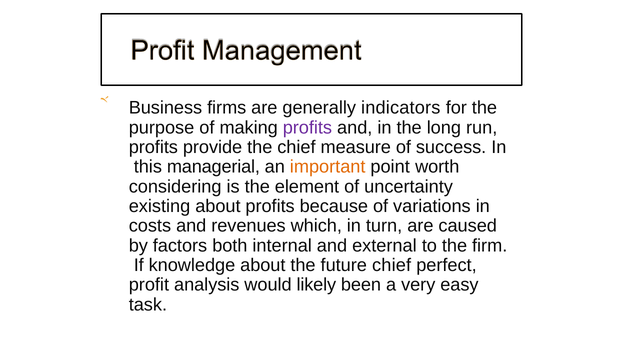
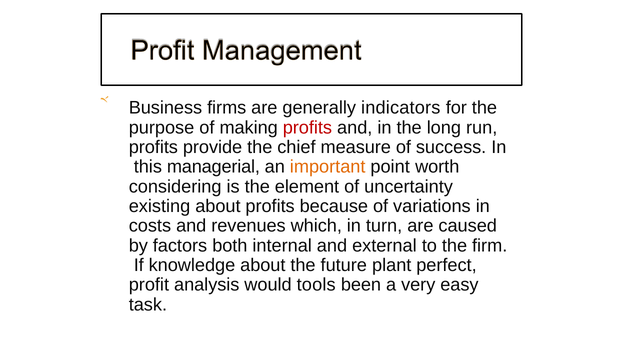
profits colour: purple -> red (307, 127)
future chief: chief -> plant (392, 265)
likely: likely -> tools (316, 284)
